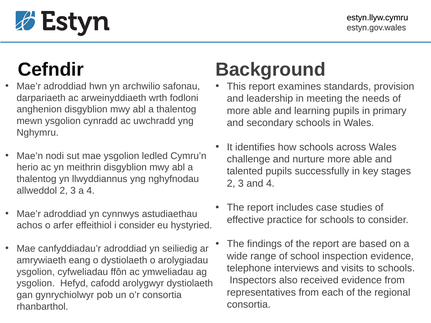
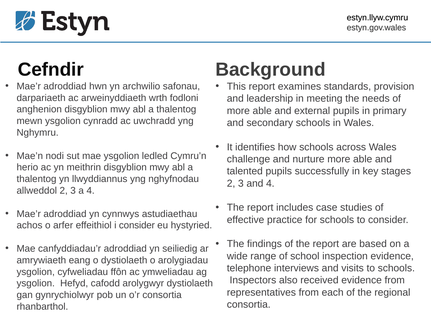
learning: learning -> external (312, 111)
